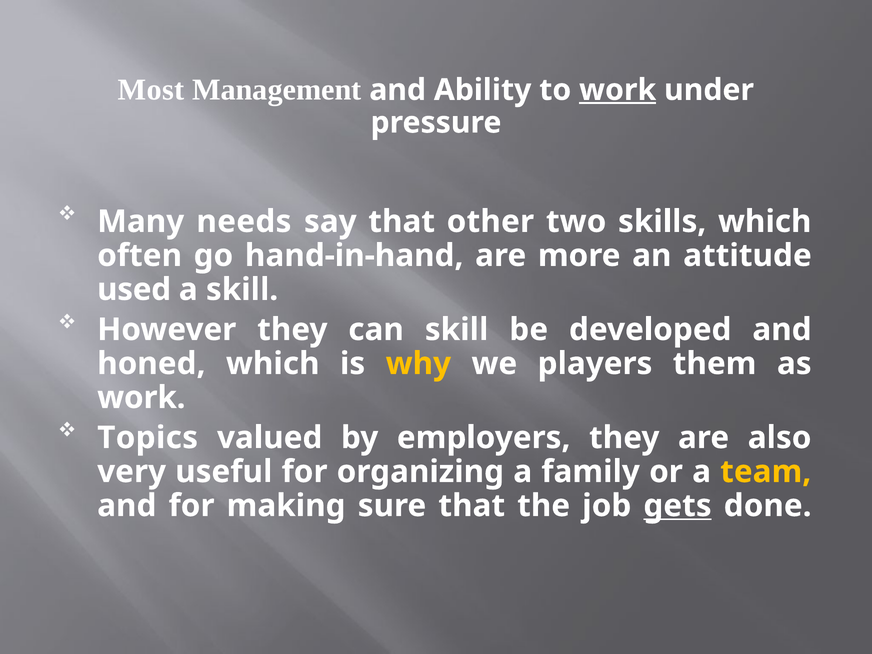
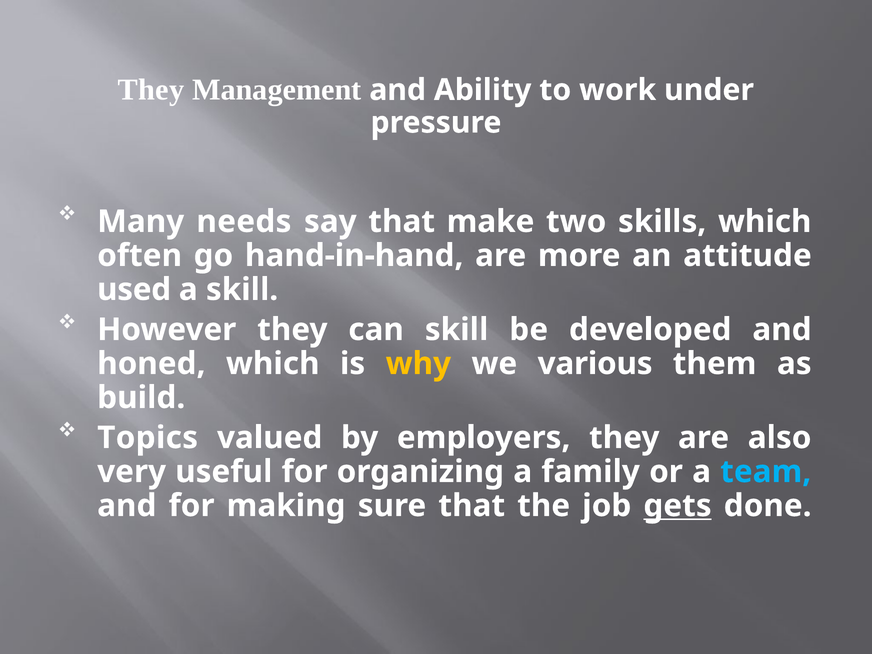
Most: Most -> They (151, 90)
work underline: present -> none (618, 90)
other: other -> make (491, 222)
players: players -> various (595, 364)
work: work -> build (141, 398)
team colour: yellow -> light blue (766, 472)
